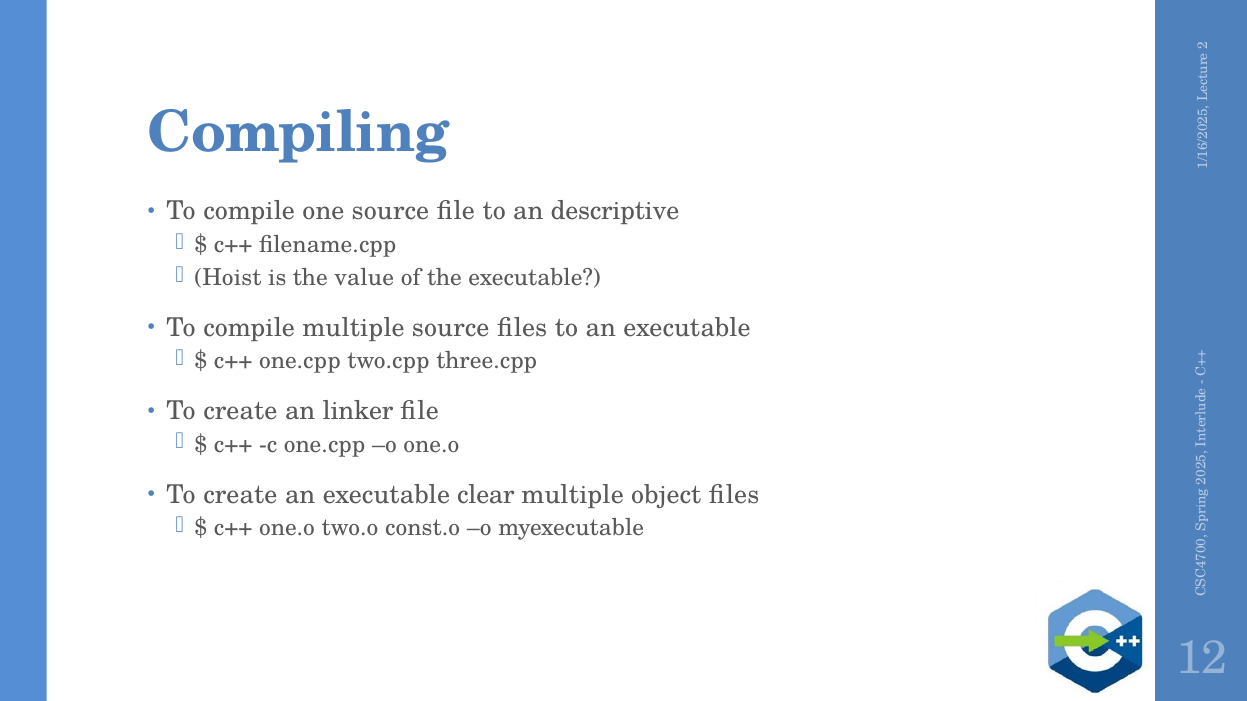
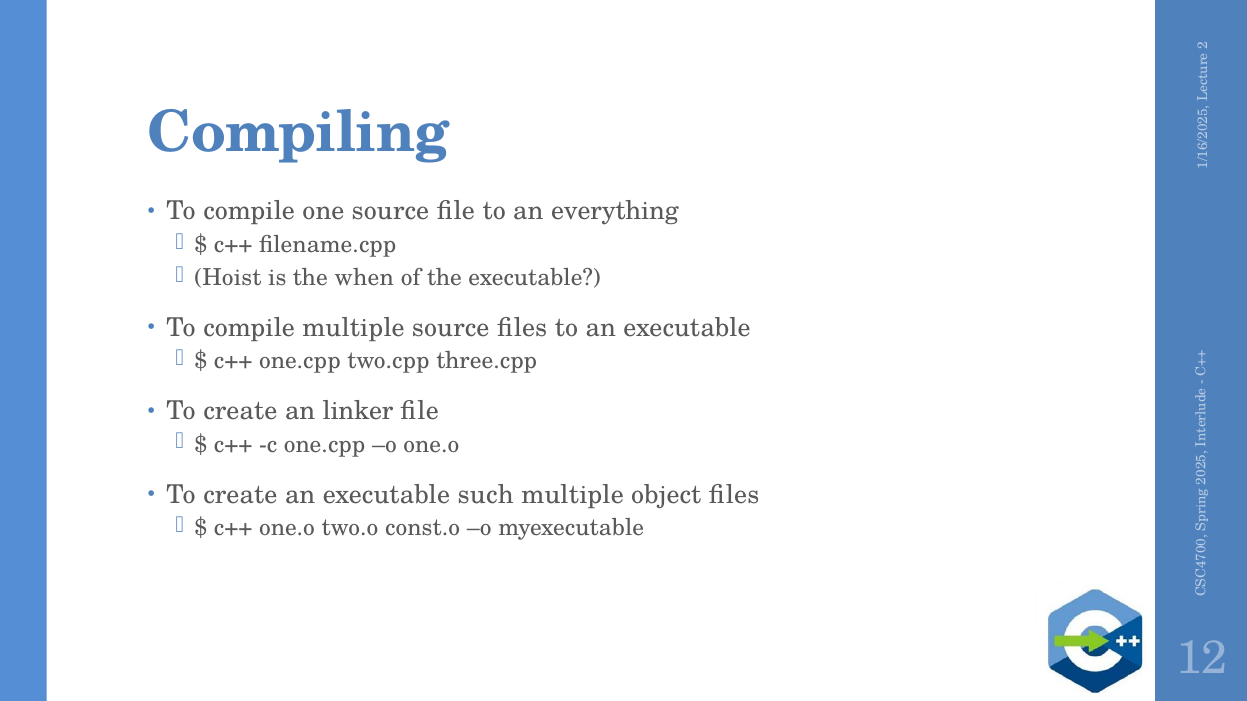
descriptive: descriptive -> everything (615, 211)
value: value -> when (364, 278)
clear: clear -> such (486, 495)
